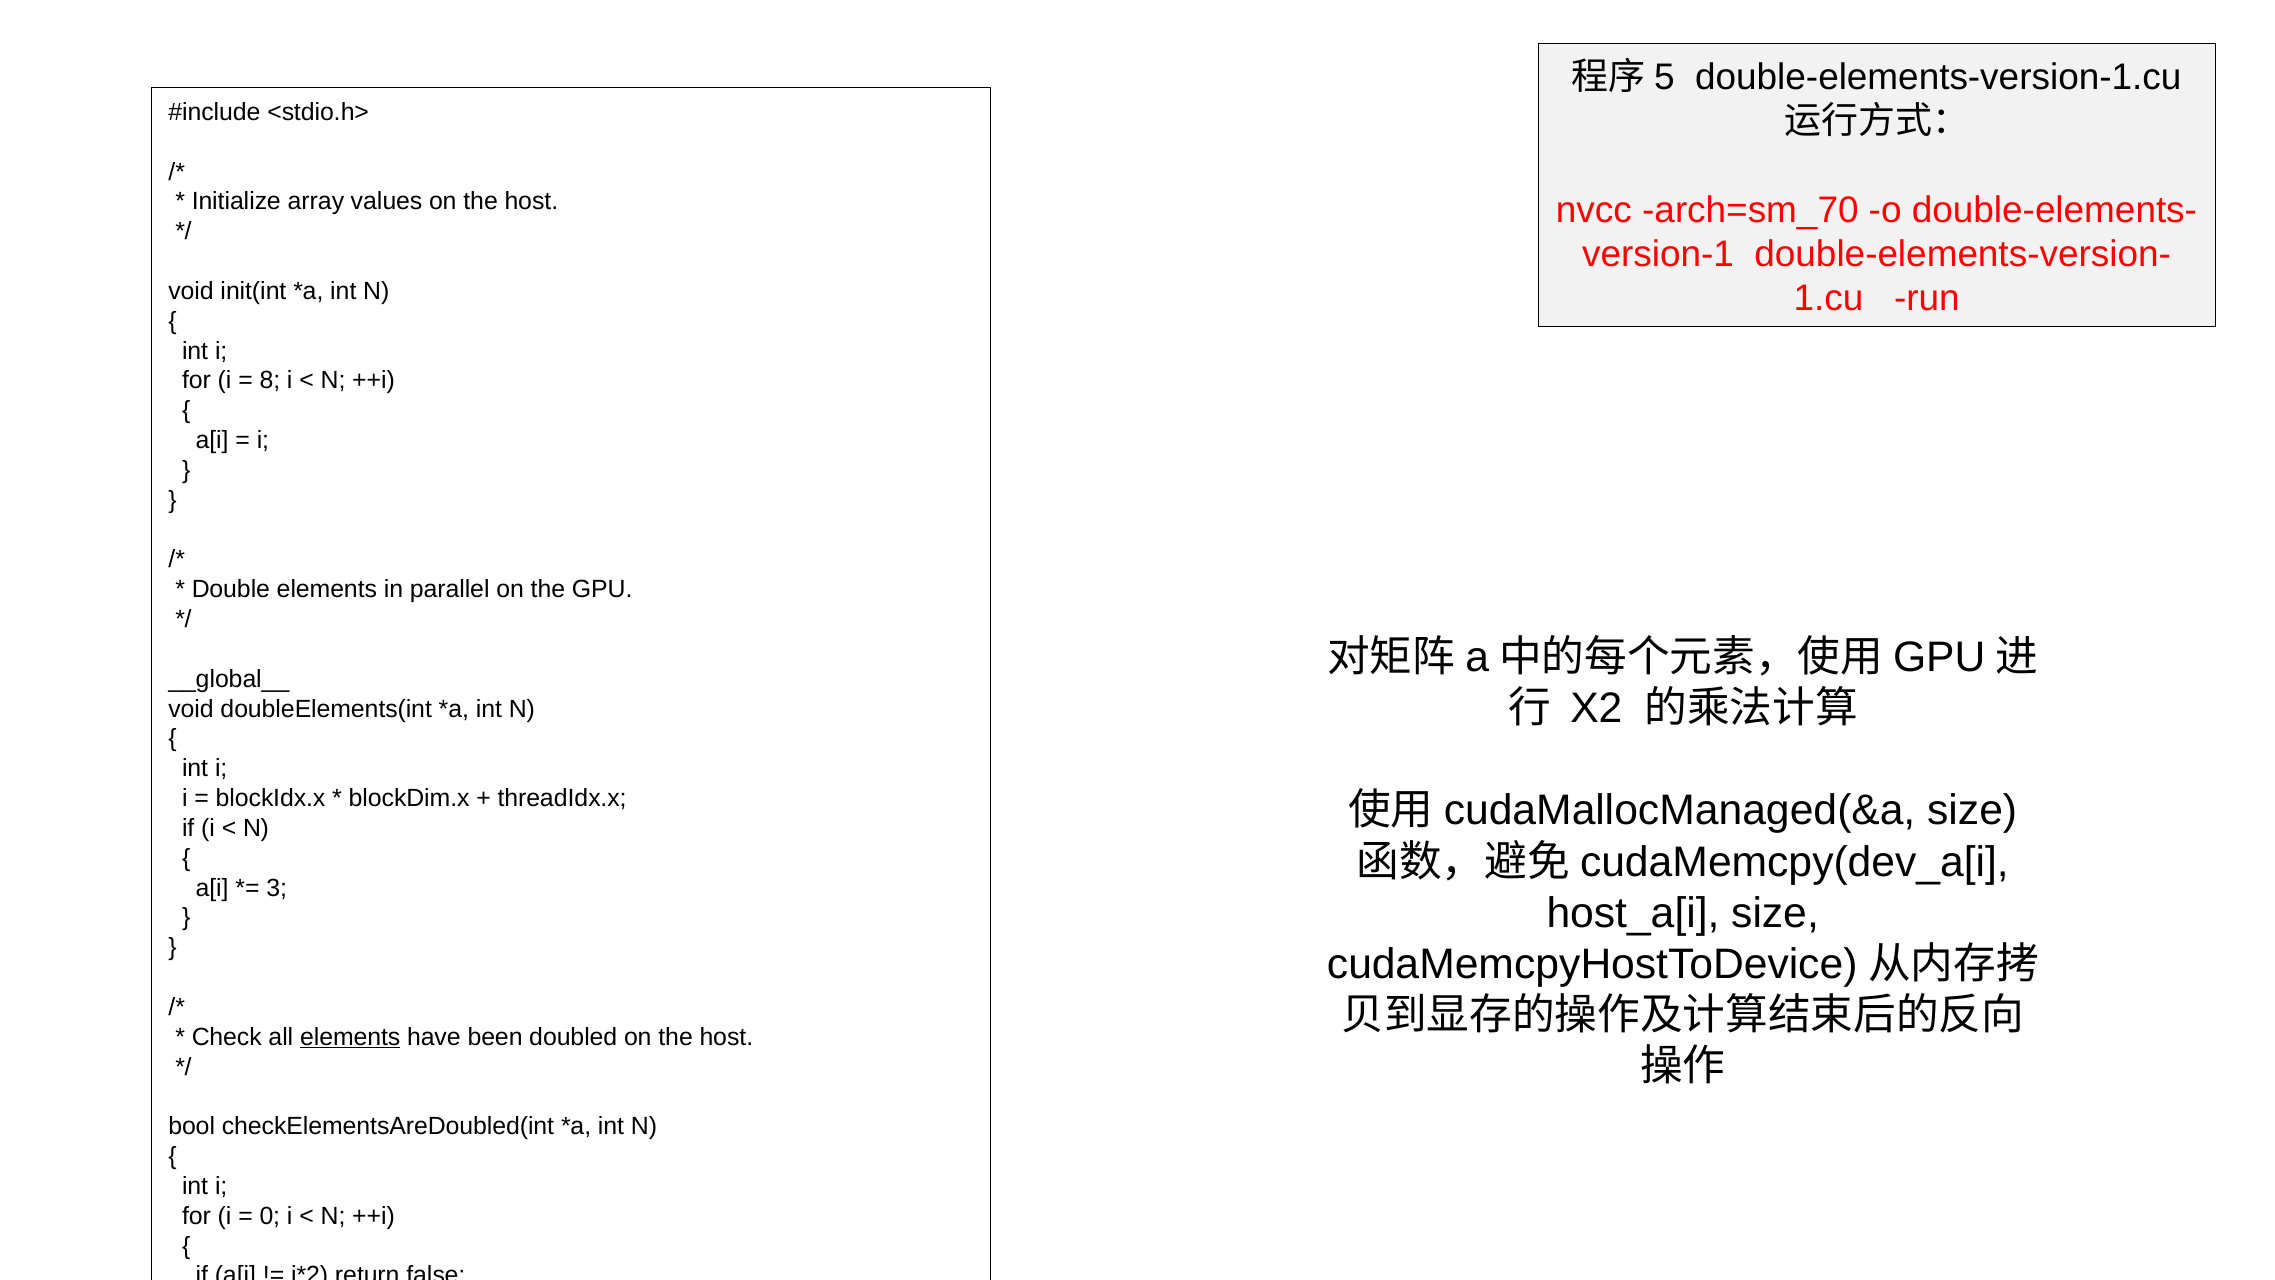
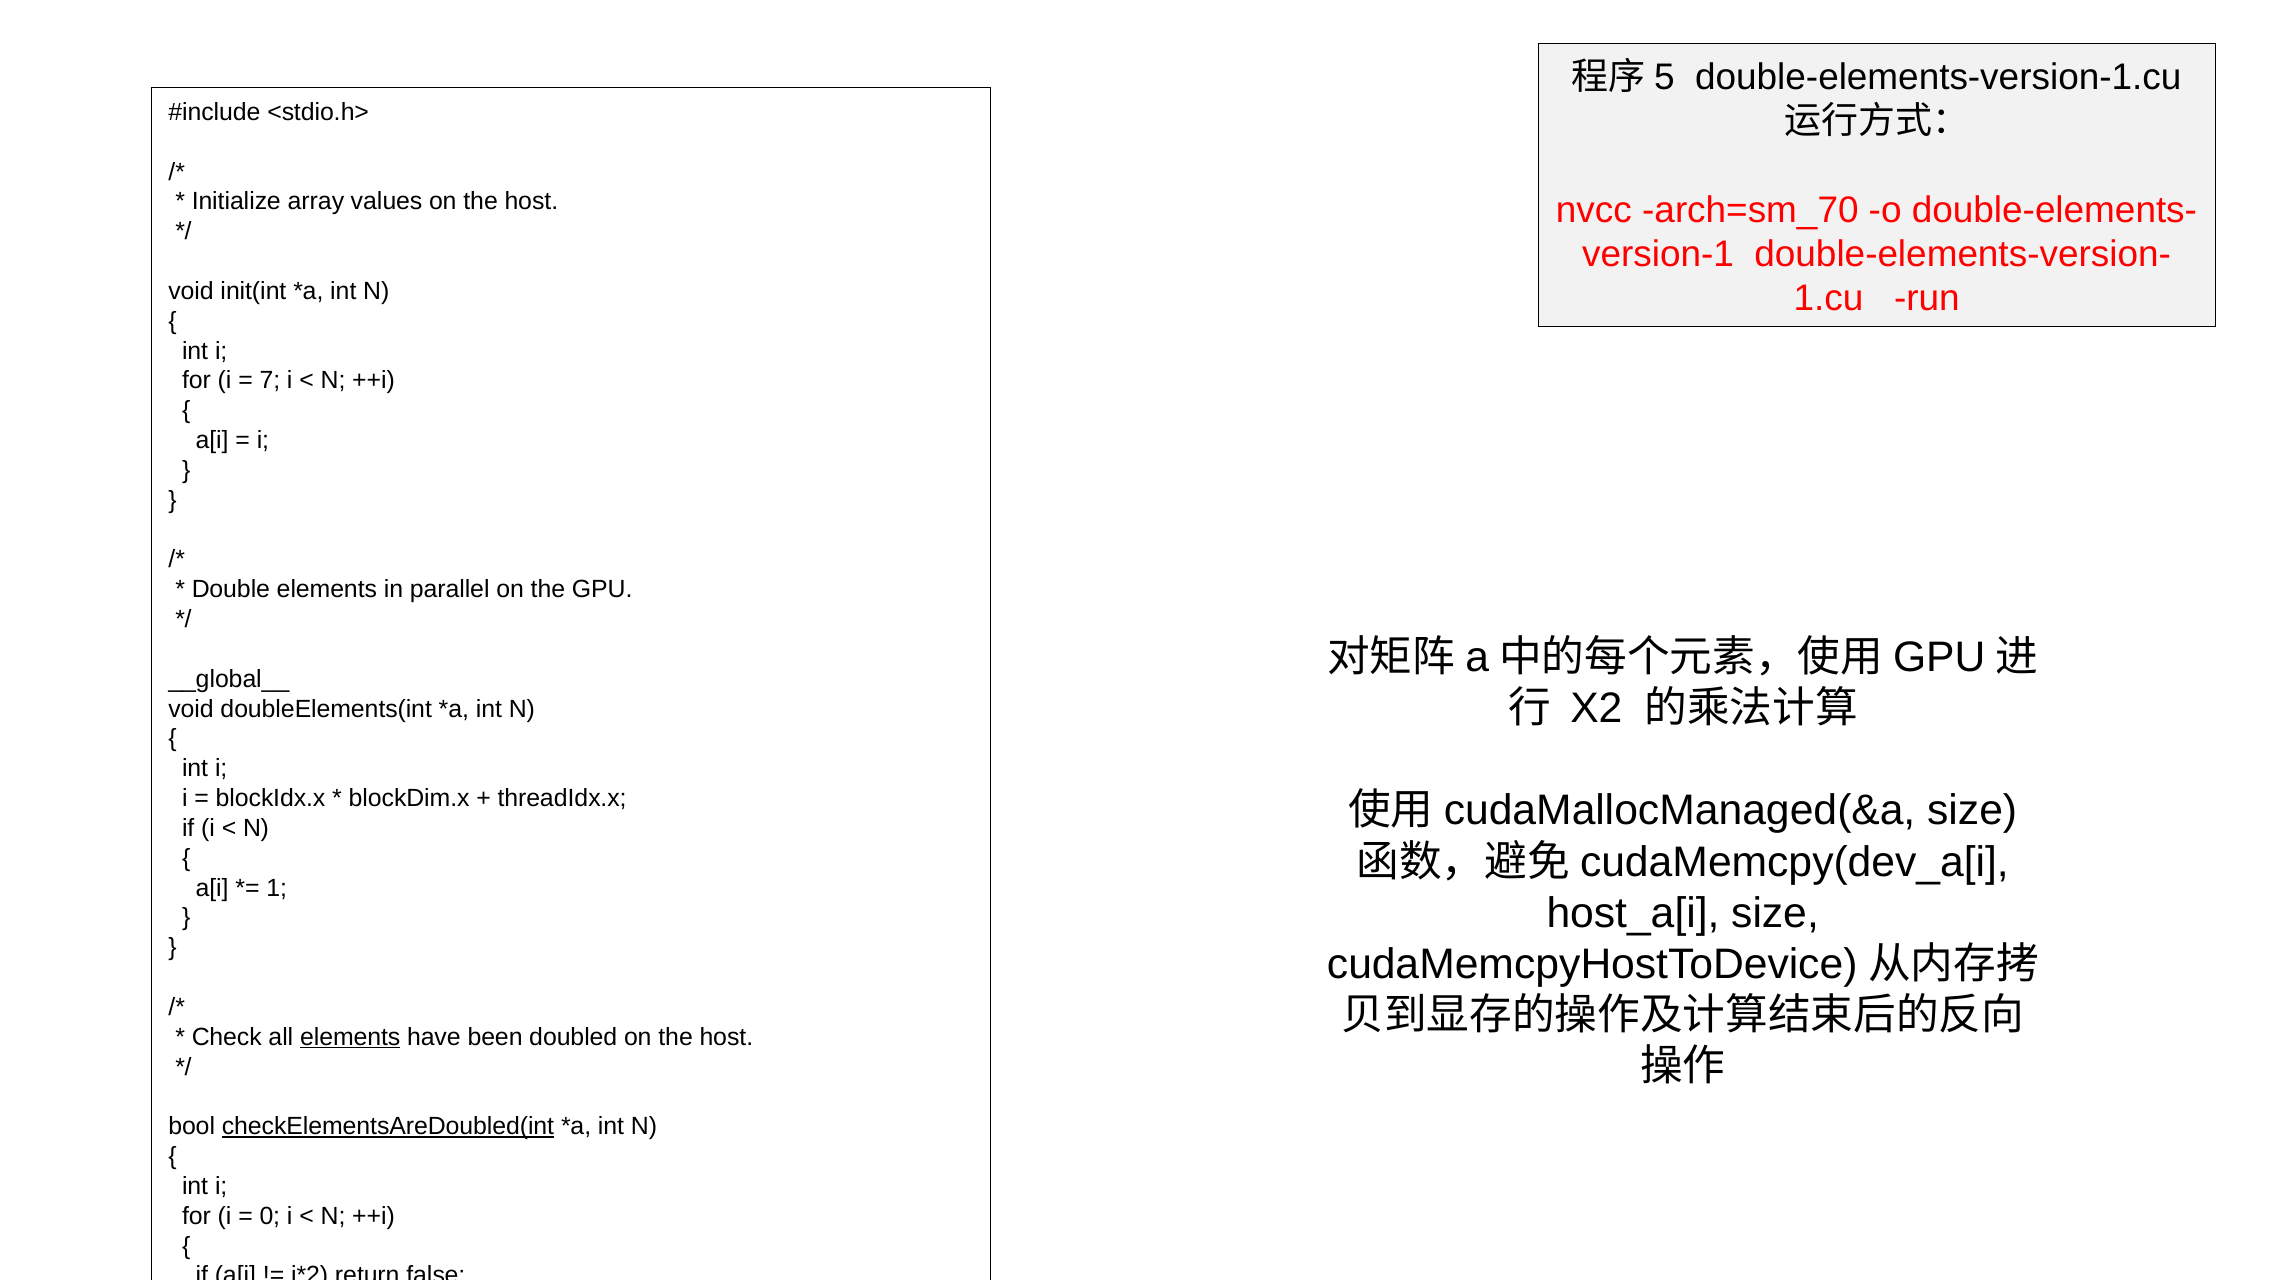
8: 8 -> 7 (270, 381)
3: 3 -> 1 (277, 888)
checkElementsAreDoubled(int underline: none -> present (388, 1126)
